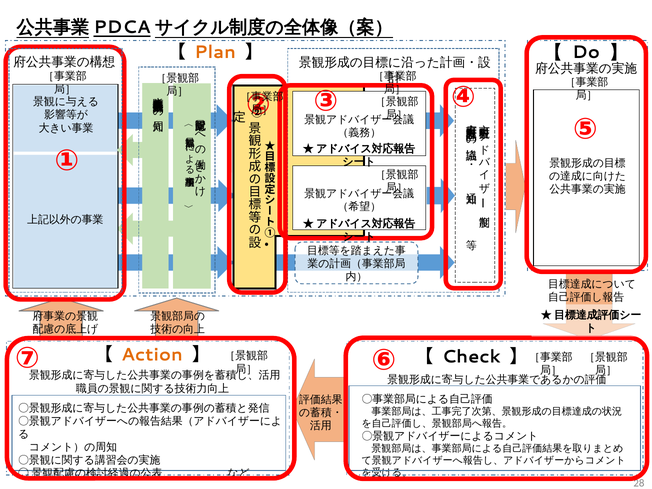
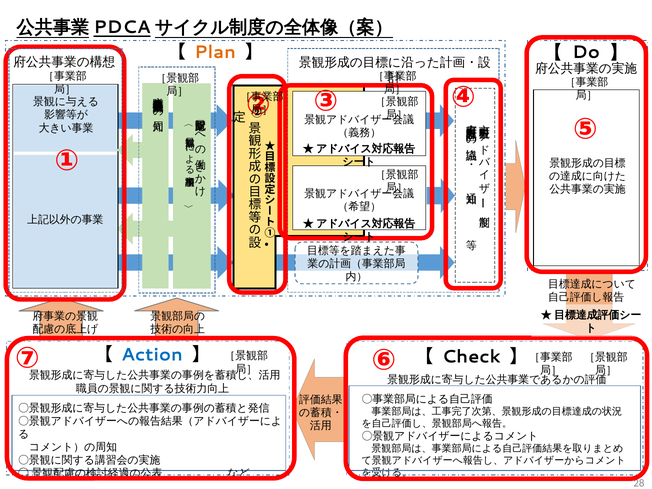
Action colour: orange -> blue (152, 355)
